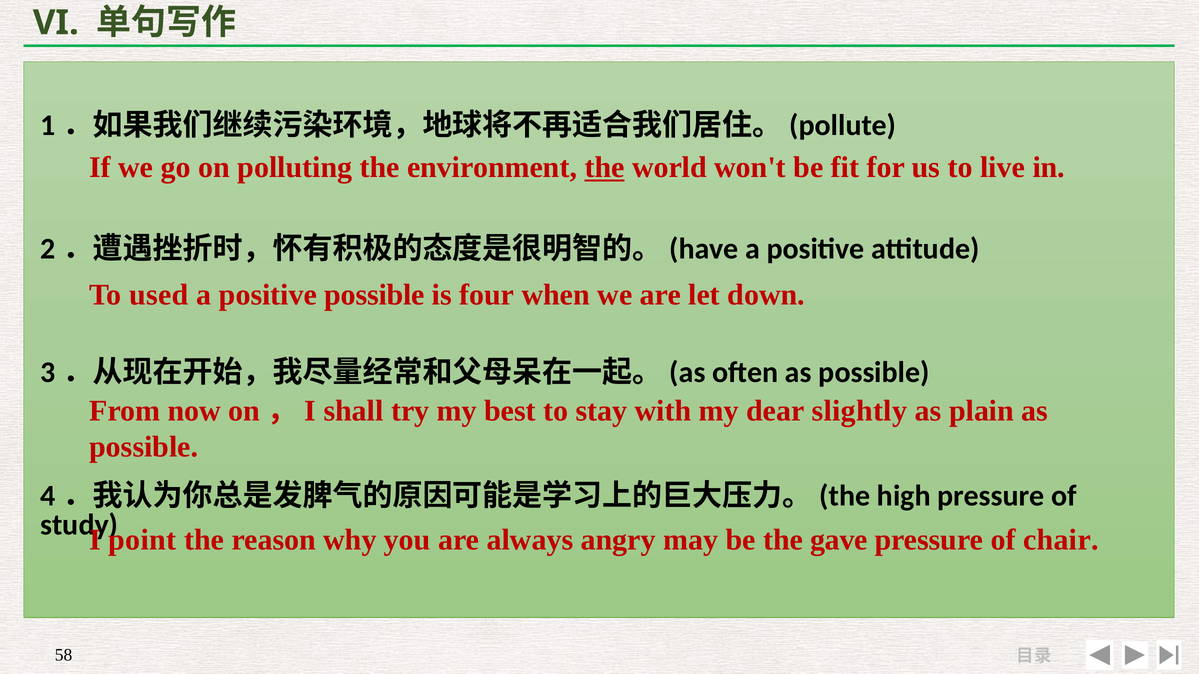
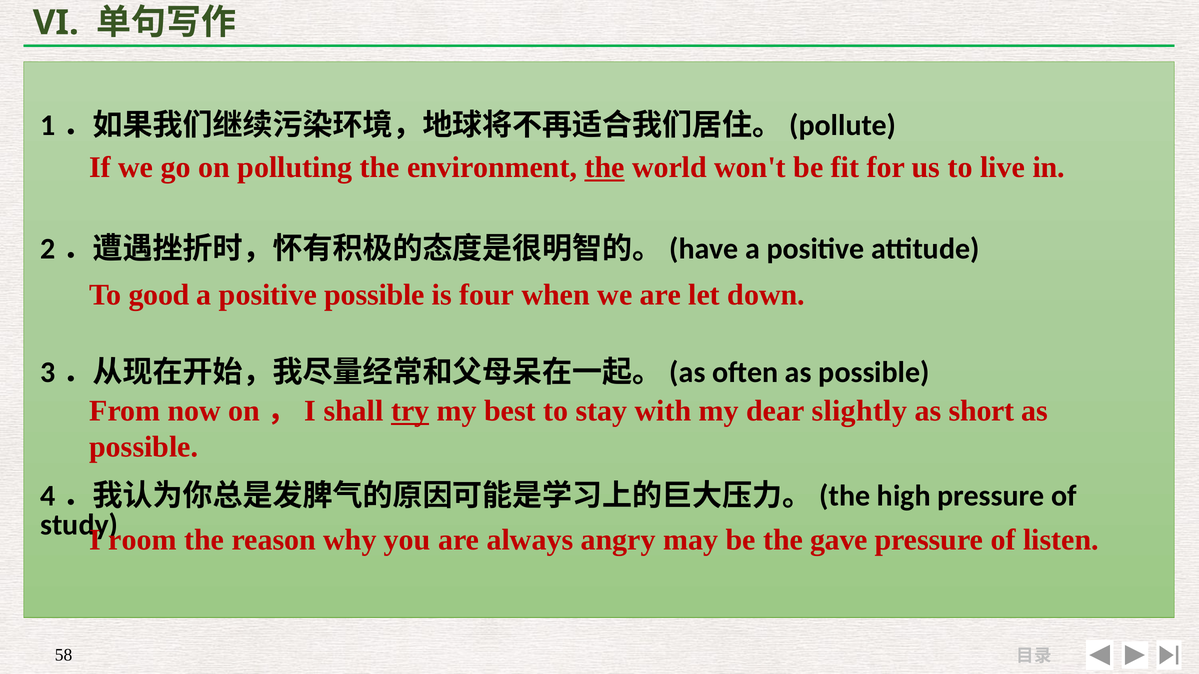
used: used -> good (159, 295)
try underline: none -> present (410, 411)
plain: plain -> short (982, 411)
point: point -> room (142, 540)
chair: chair -> listen (1061, 540)
